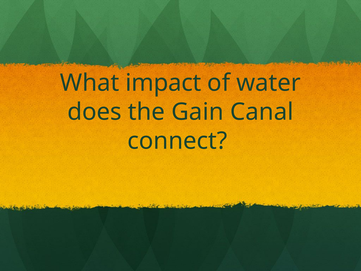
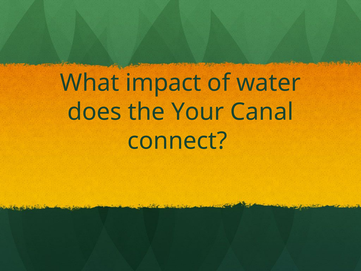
Gain: Gain -> Your (198, 112)
